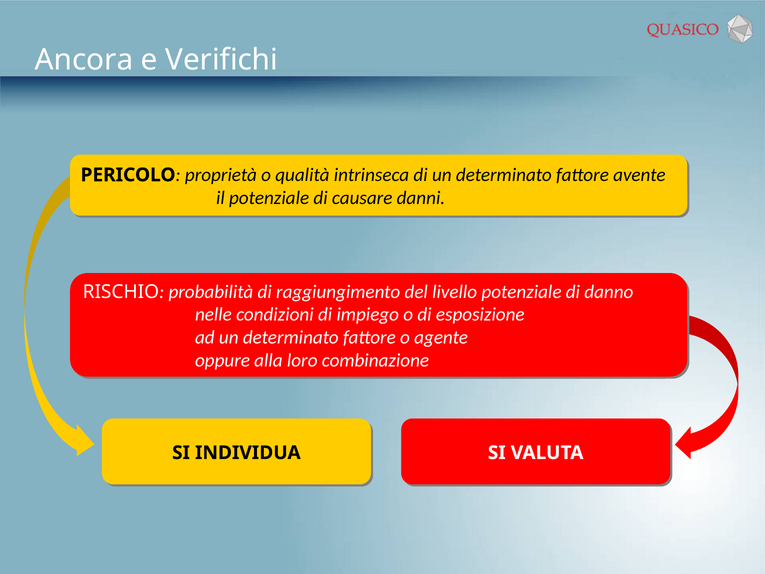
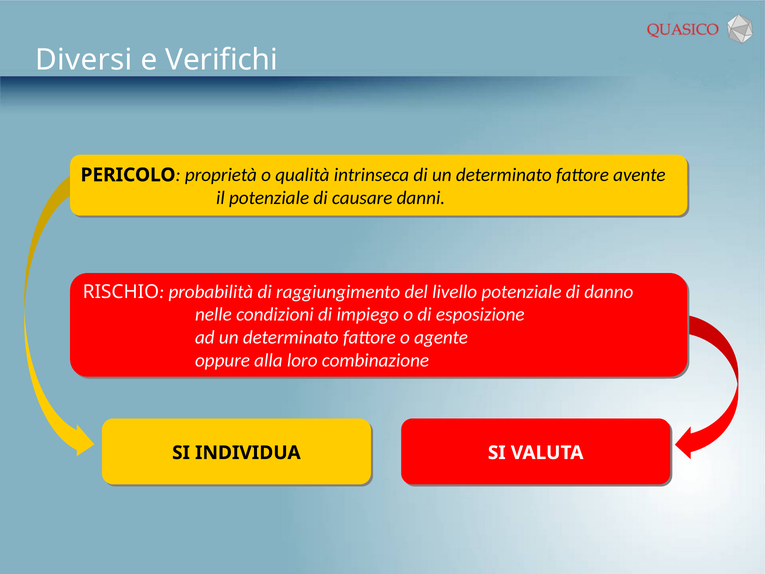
Ancora: Ancora -> Diversi (84, 60)
